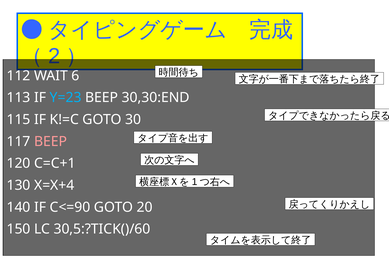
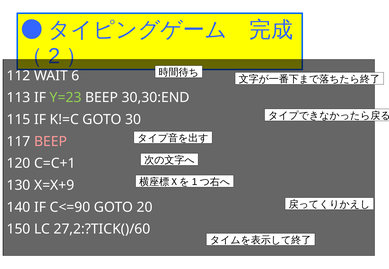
Y=23 colour: light blue -> light green (66, 98)
X=X+4: X=X+4 -> X=X+9 (54, 185)
30,5:?TICK()/60: 30,5:?TICK()/60 -> 27,2:?TICK()/60 (102, 229)
